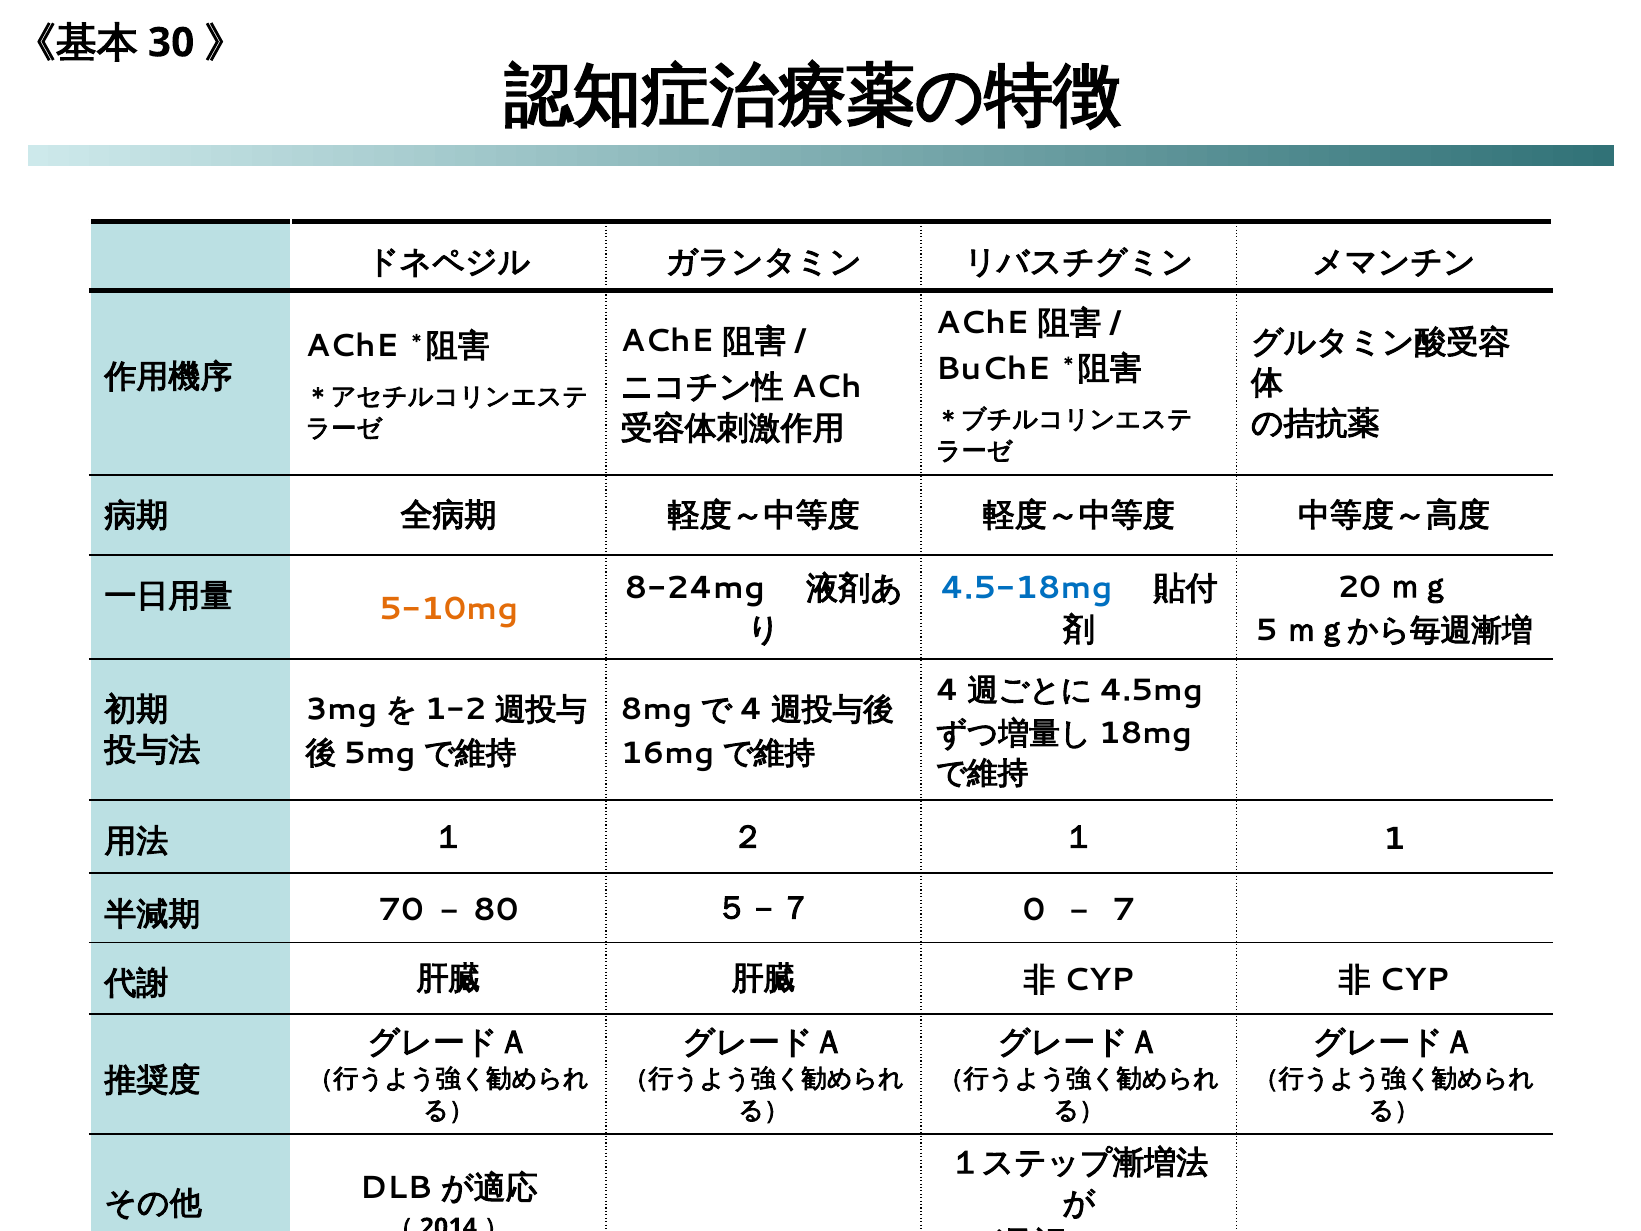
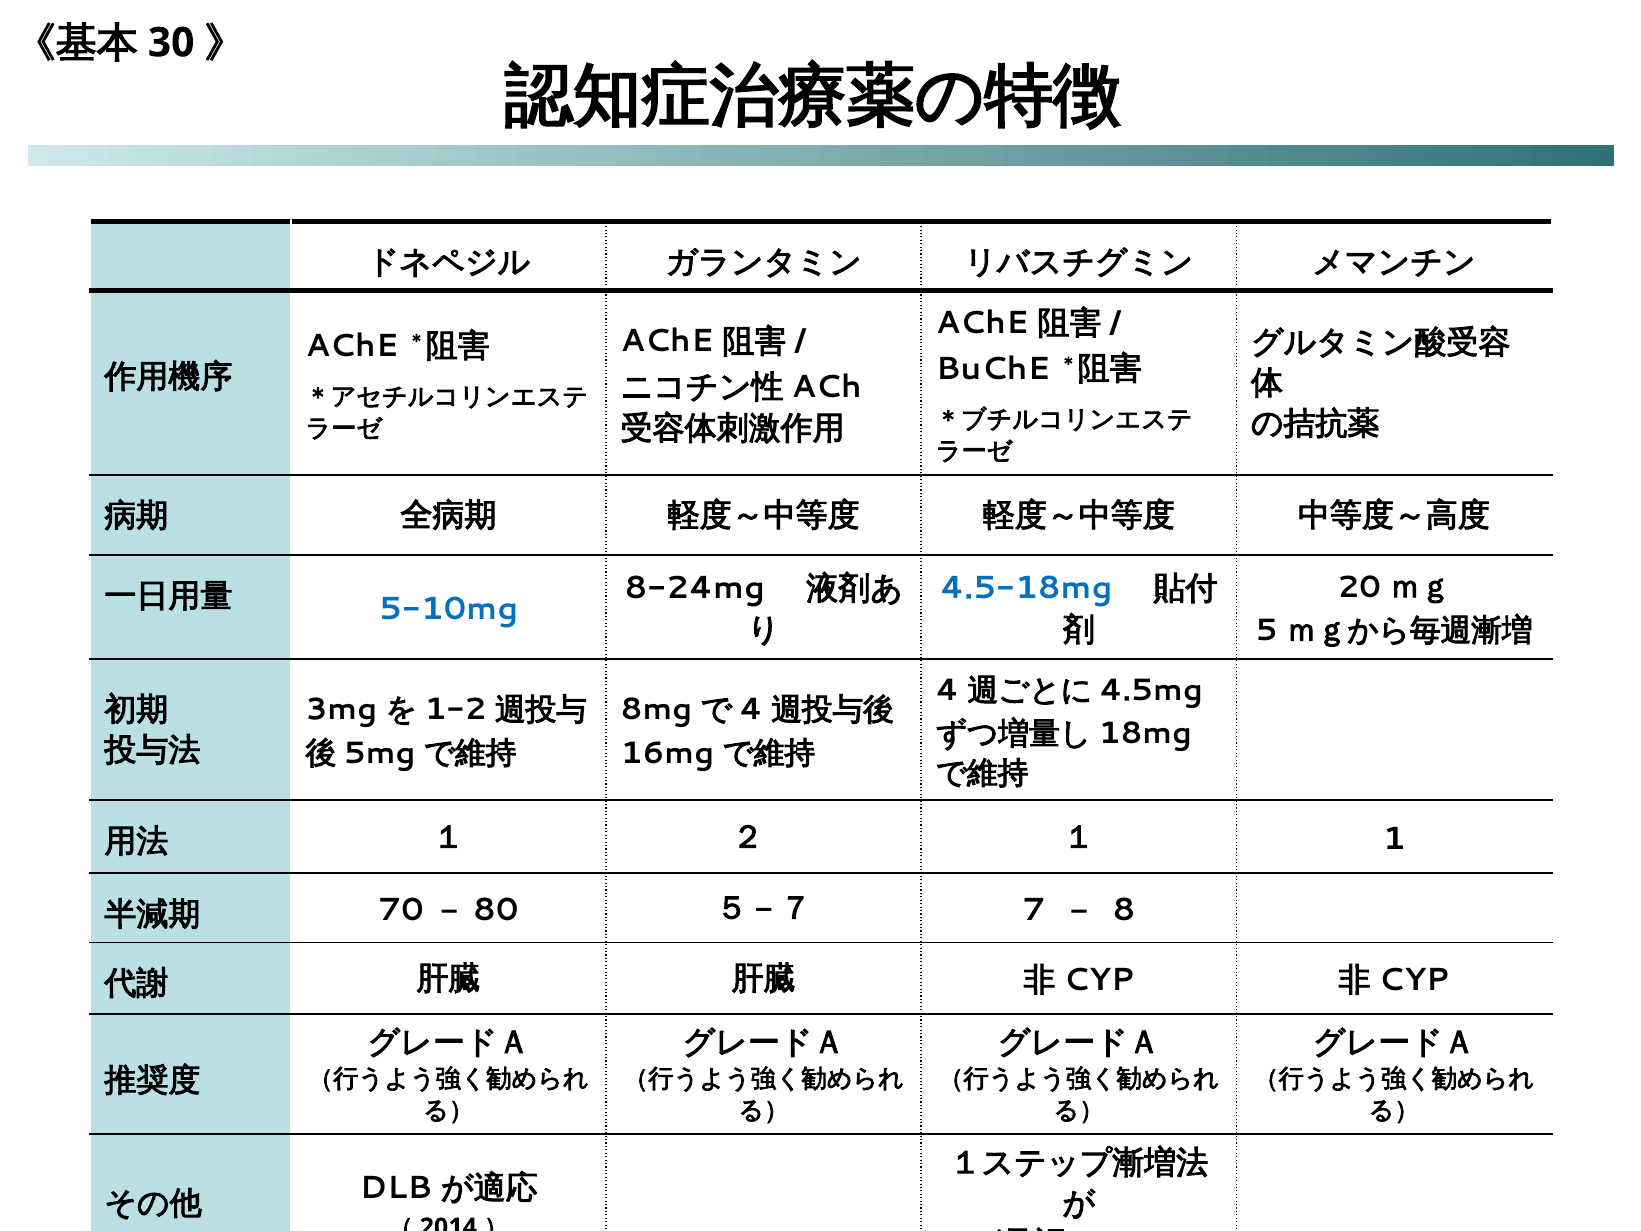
5-10mg colour: orange -> blue (449, 609)
0: 0 -> 7 (1034, 910)
7: 7 -> 8 (1124, 910)
